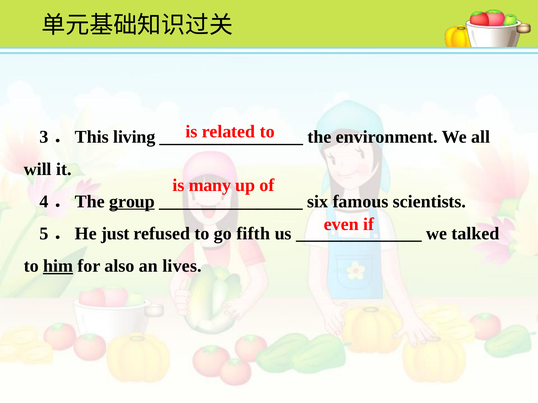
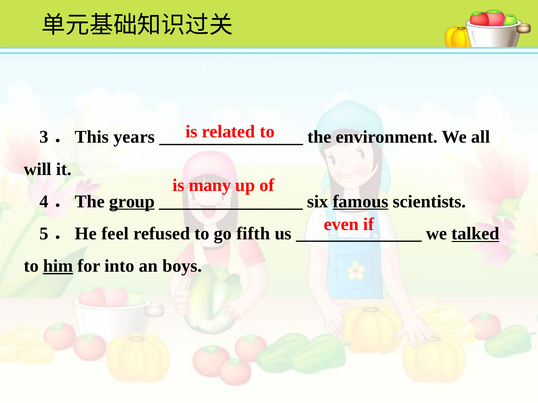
living: living -> years (134, 137)
famous underline: none -> present (361, 202)
just: just -> feel (115, 234)
talked underline: none -> present (475, 234)
also: also -> into (119, 266)
lives: lives -> boys (182, 266)
